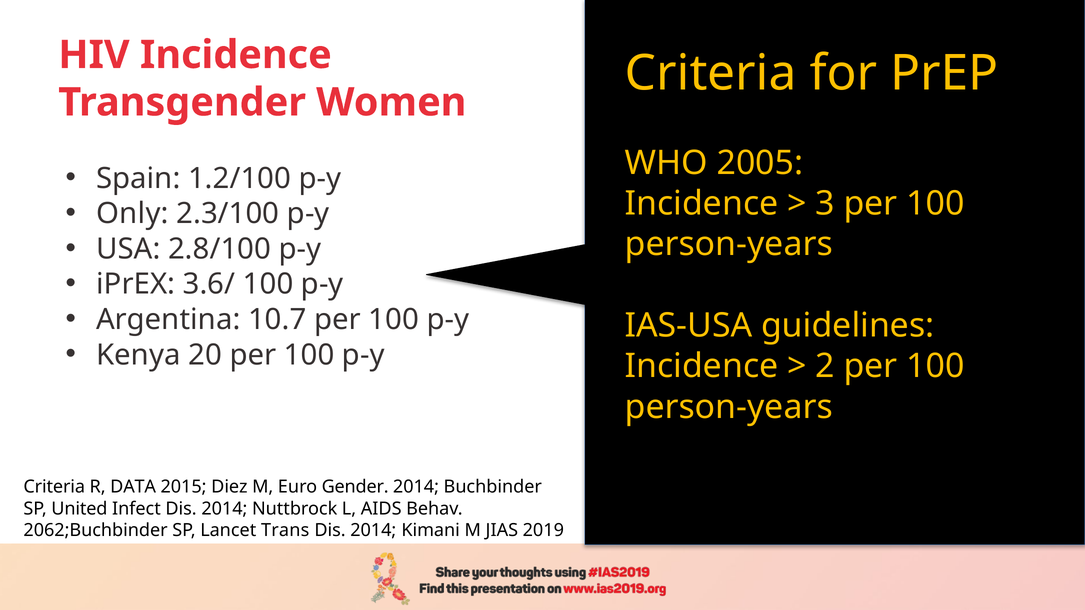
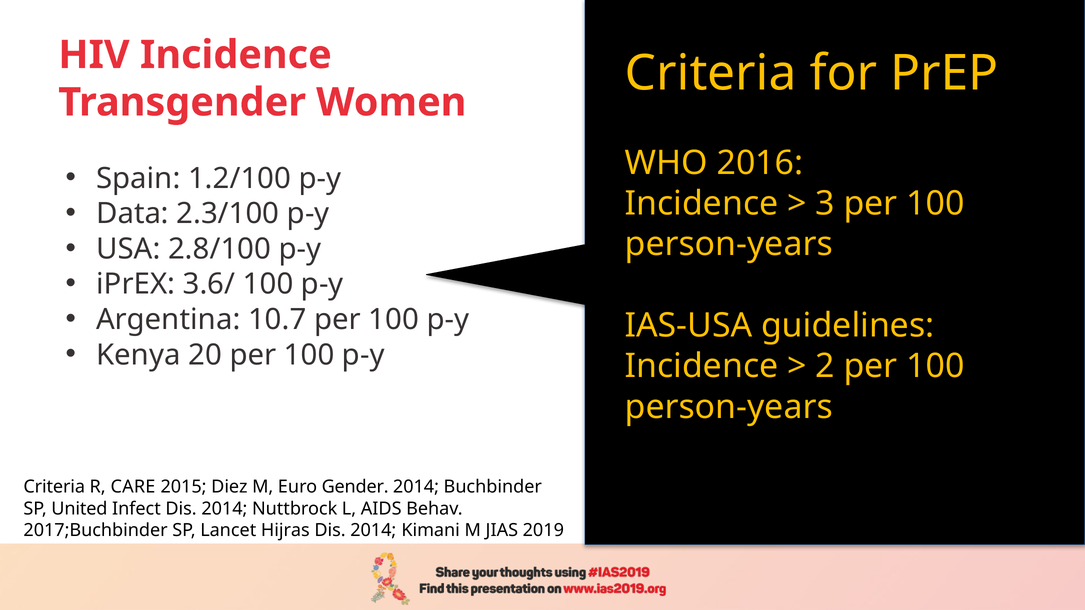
2005: 2005 -> 2016 (760, 163)
Only: Only -> Data (133, 214)
DATA: DATA -> CARE (133, 487)
2062;Buchbinder: 2062;Buchbinder -> 2017;Buchbinder (96, 531)
Trans: Trans -> Hijras (285, 531)
